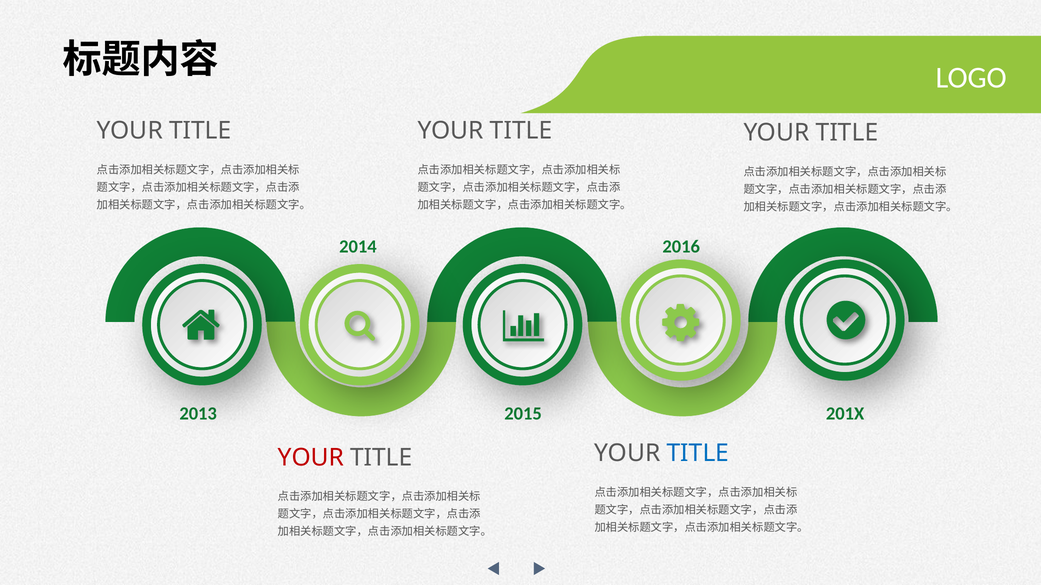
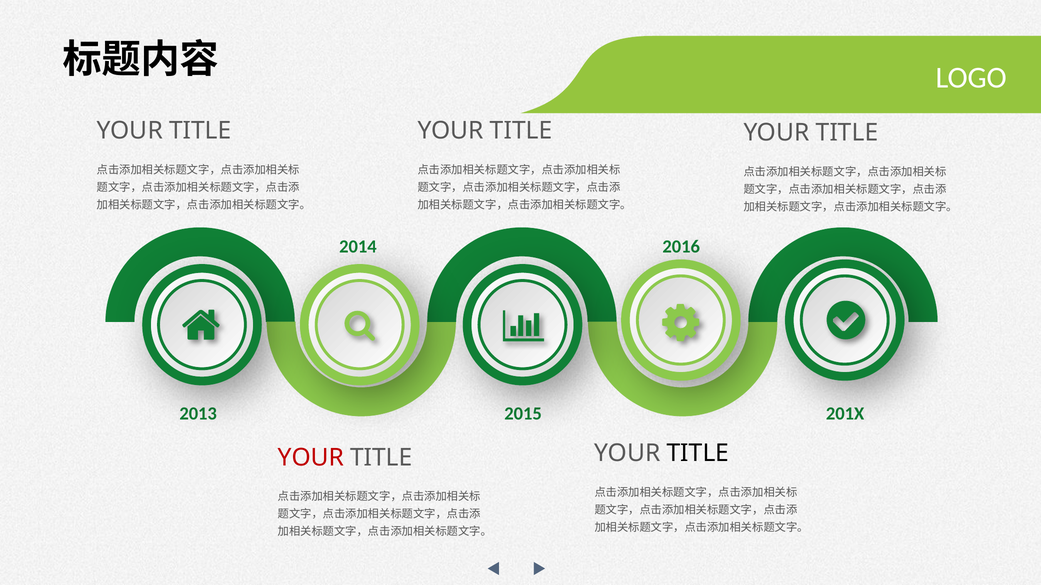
TITLE colour: blue -> black (698, 454)
